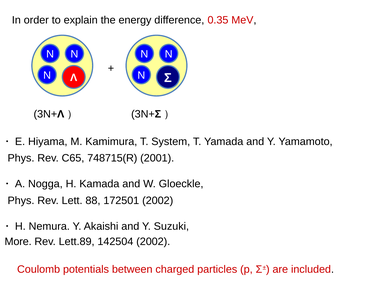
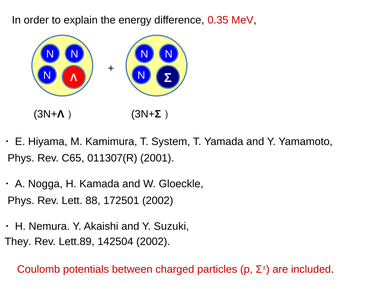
748715(R: 748715(R -> 011307(R (112, 158)
More: More -> They (18, 242)
